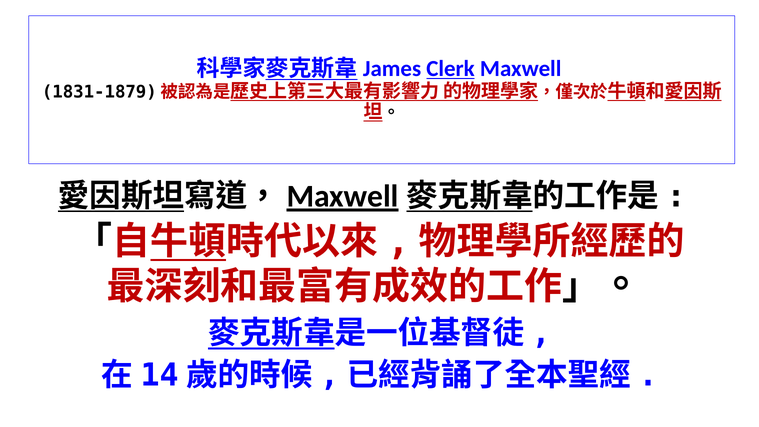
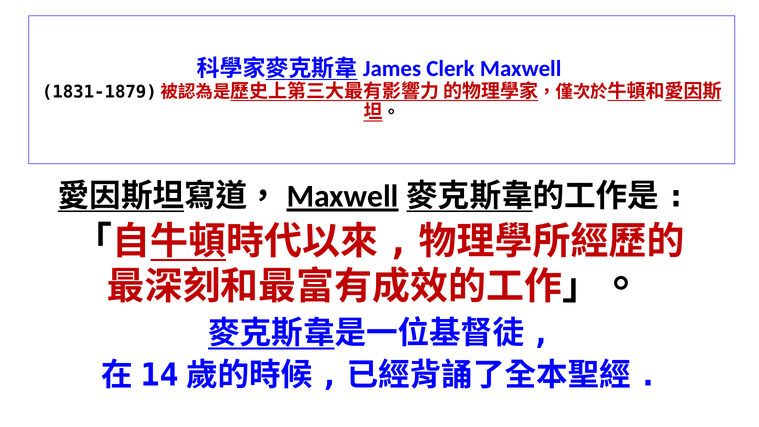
Clerk underline: present -> none (451, 69)
